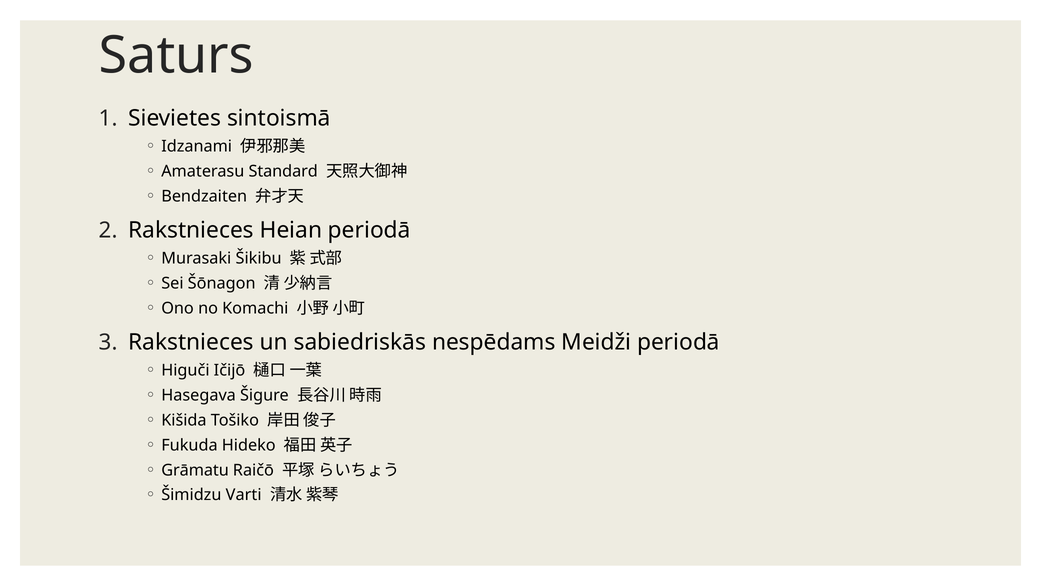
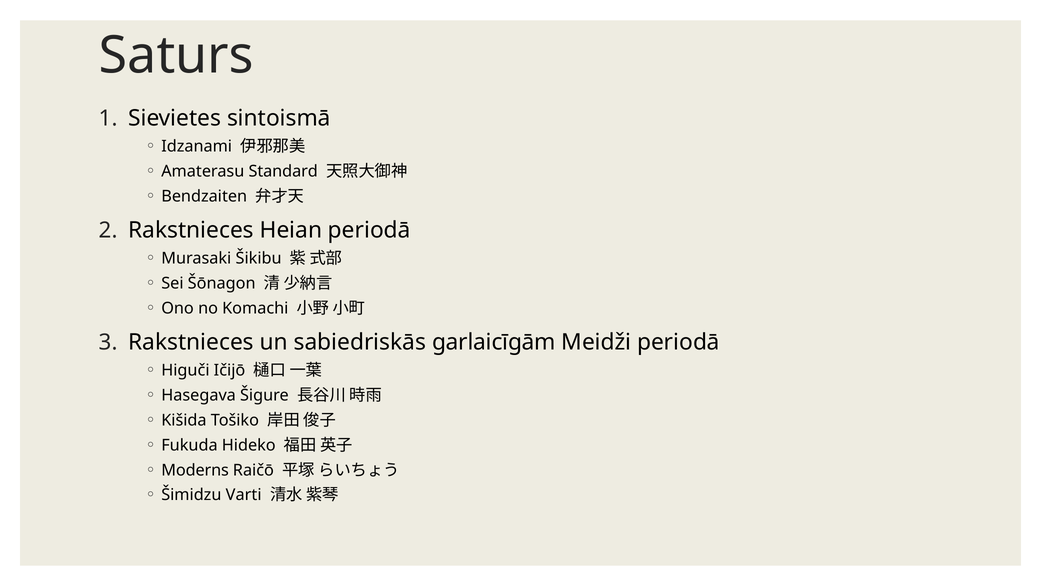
nespēdams: nespēdams -> garlaicīgām (494, 342)
Grāmatu: Grāmatu -> Moderns (195, 470)
